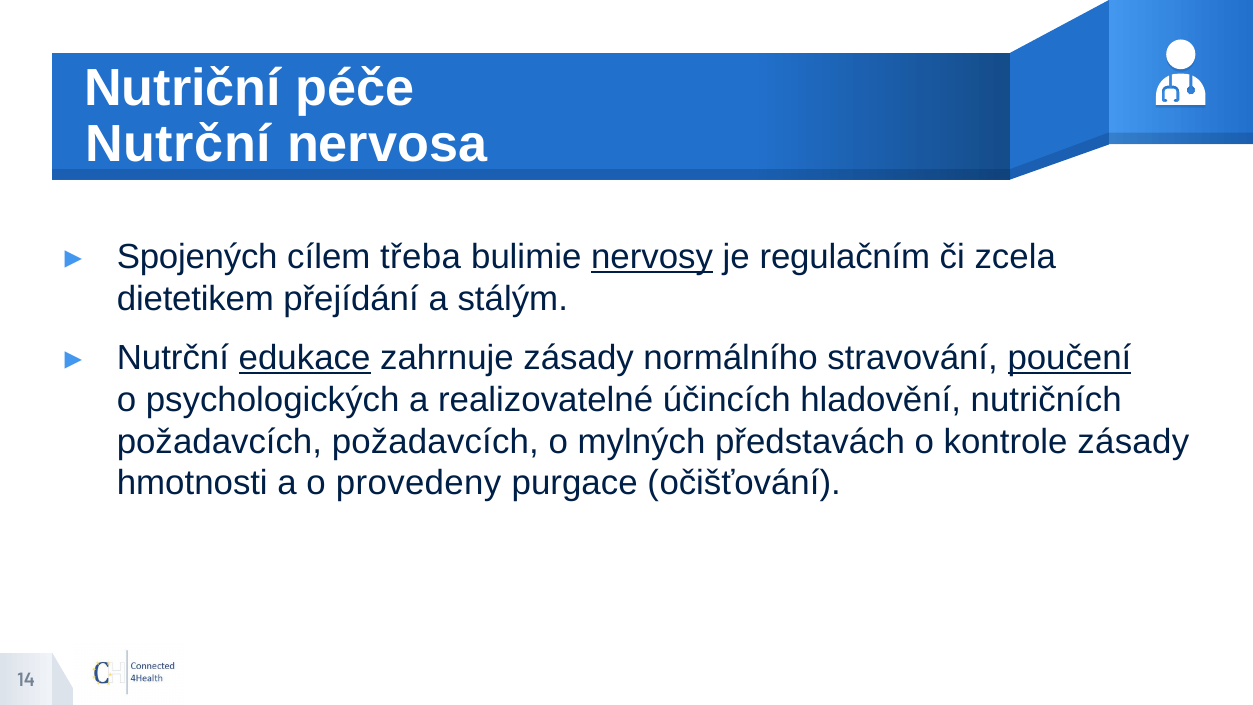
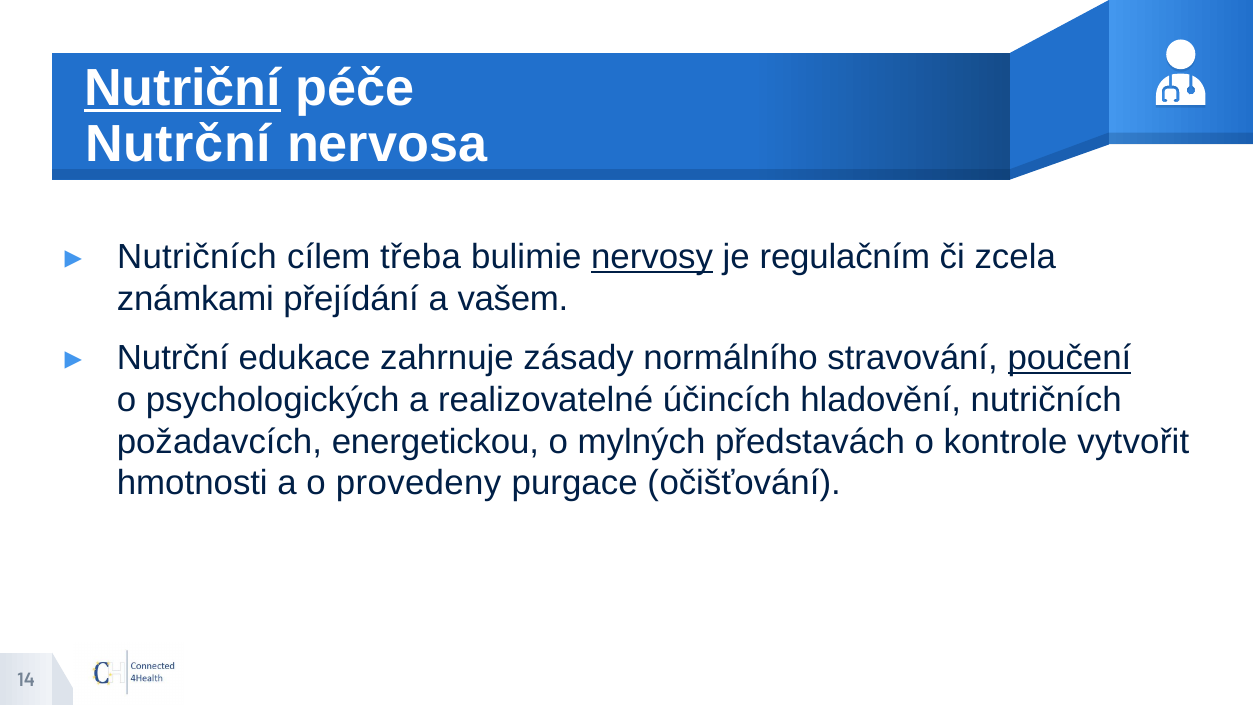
Nutriční underline: none -> present (183, 88)
Spojených: Spojených -> Nutričních (197, 257)
dietetikem: dietetikem -> známkami (195, 299)
stálým: stálým -> vašem (513, 299)
edukace underline: present -> none (305, 358)
požadavcích požadavcích: požadavcích -> energetickou (435, 442)
kontrole zásady: zásady -> vytvořit (1133, 442)
